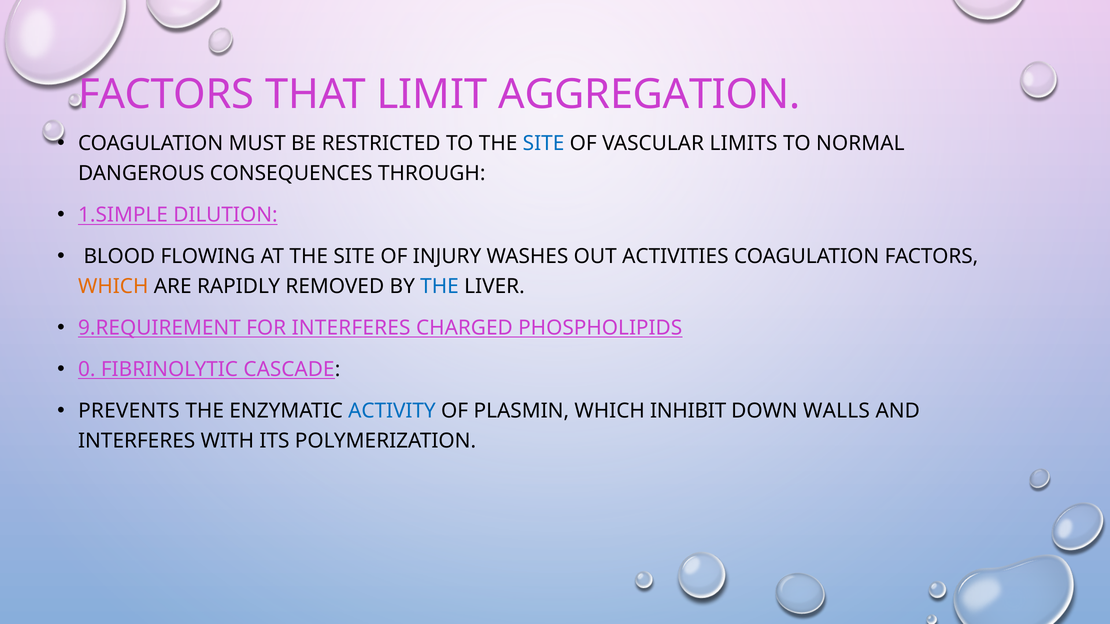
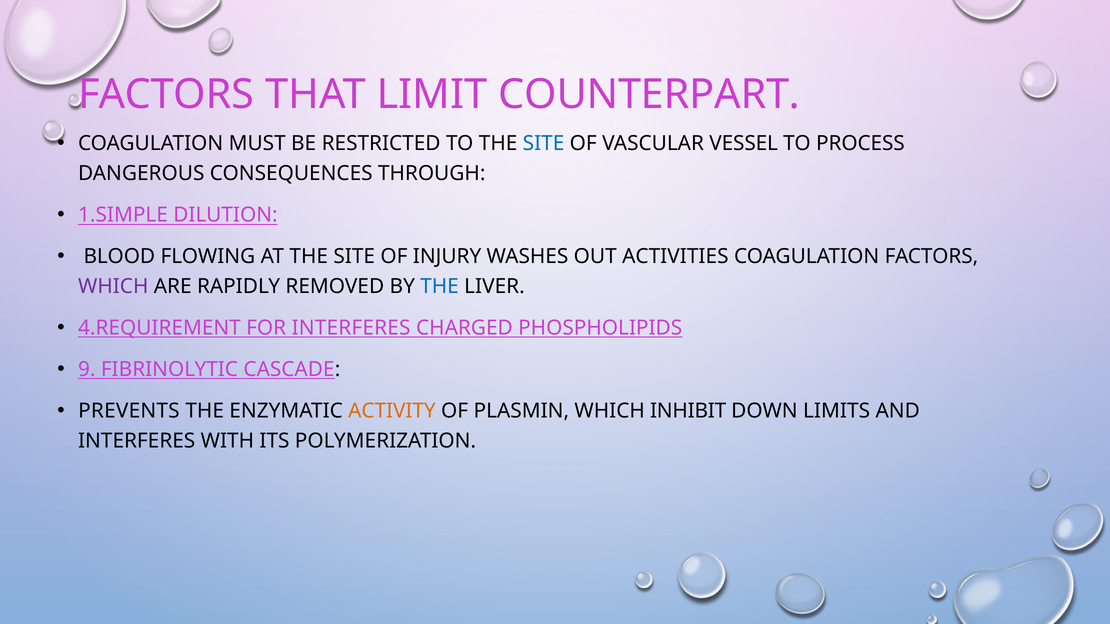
AGGREGATION: AGGREGATION -> COUNTERPART (649, 94)
LIMITS: LIMITS -> VESSEL (744, 144)
NORMAL: NORMAL -> PROCESS (860, 144)
WHICH colour: orange -> purple (113, 286)
9.REQUIREMENT: 9.REQUIREMENT -> 4.REQUIREMENT (159, 328)
0: 0 -> 9 (87, 370)
ACTIVITY colour: blue -> orange (392, 411)
WALLS: WALLS -> LIMITS (837, 411)
